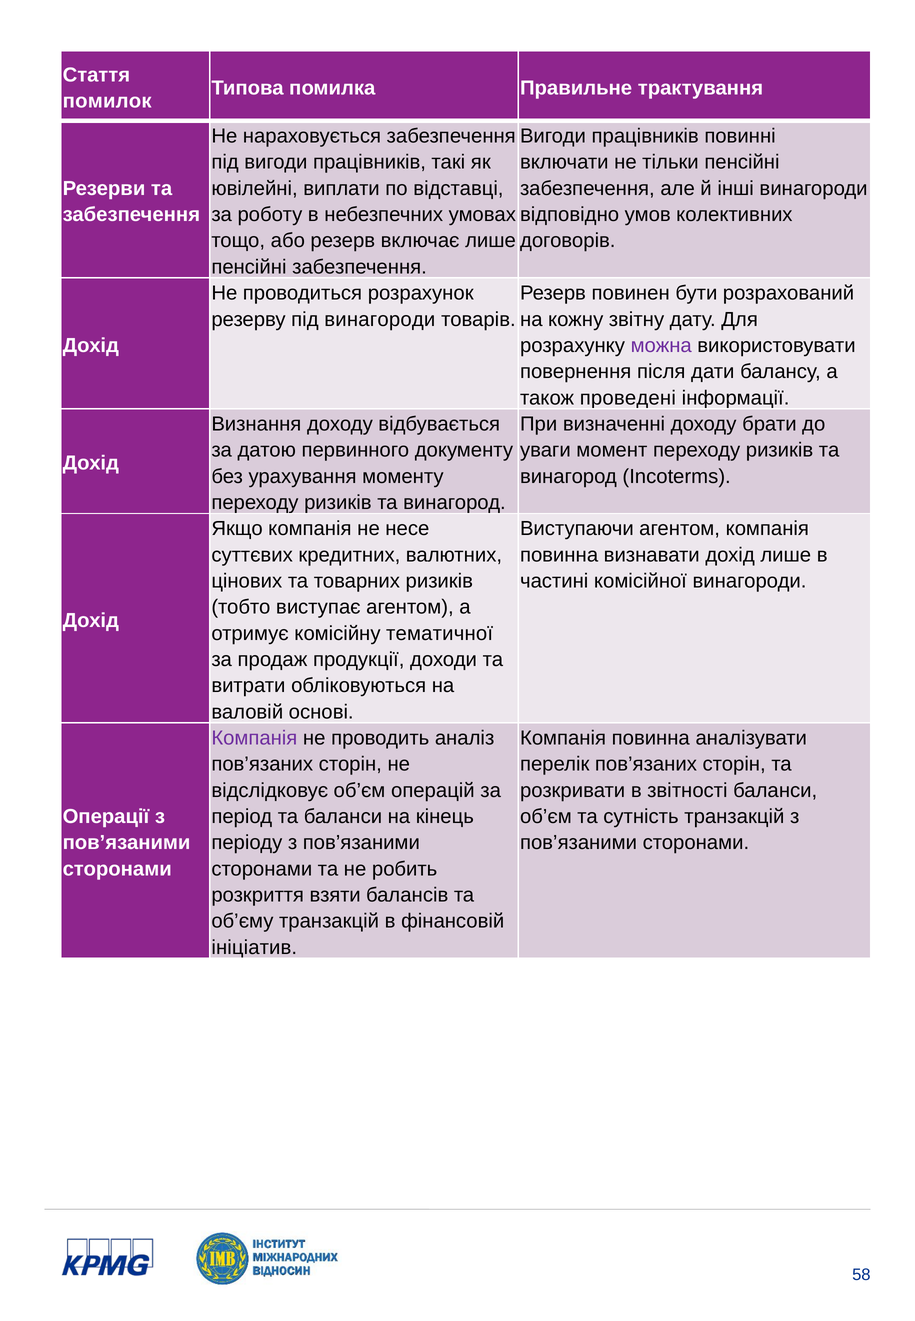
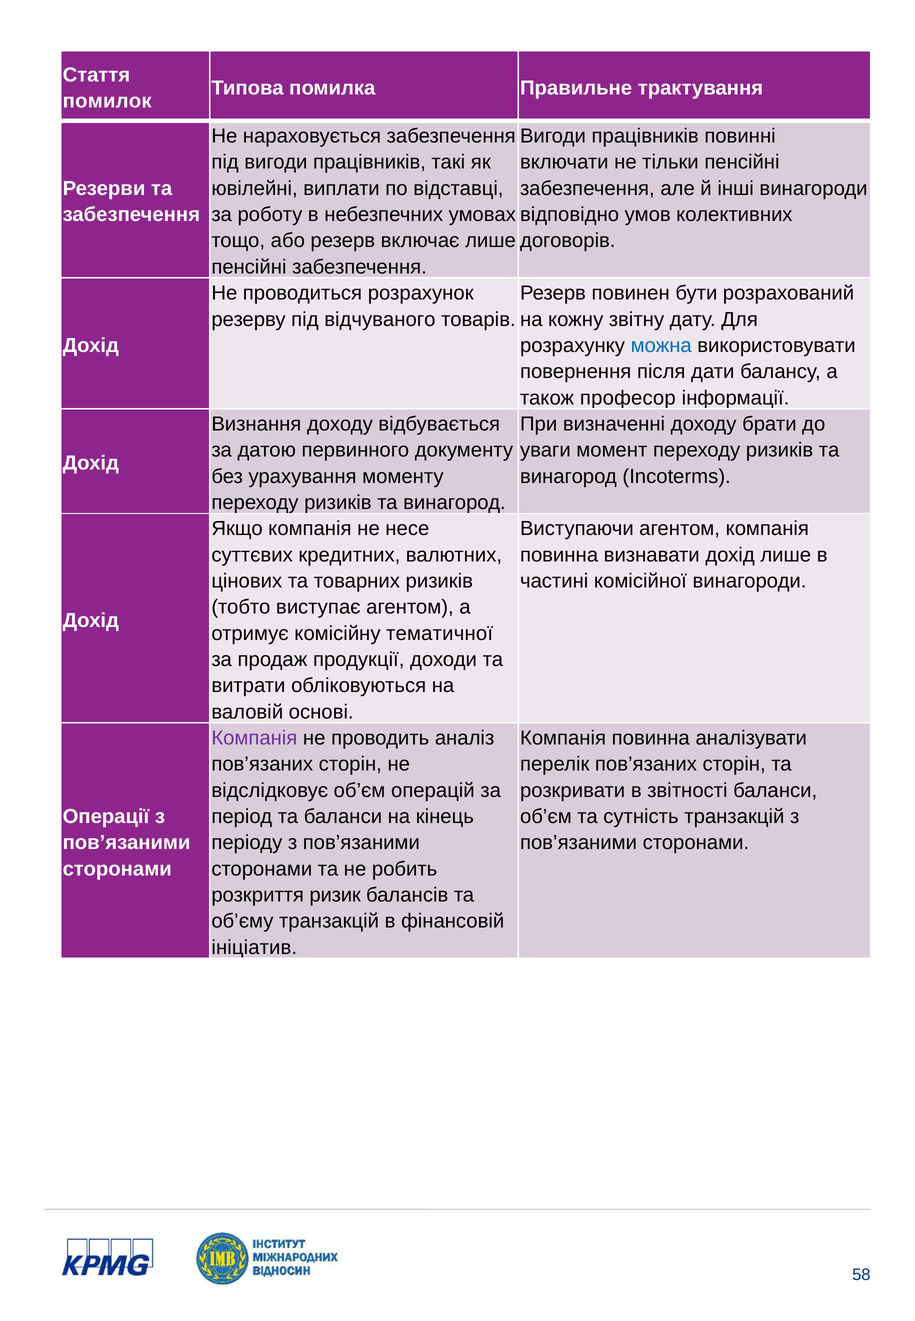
під винагороди: винагороди -> відчуваного (380, 319)
можна colour: purple -> blue (661, 346)
проведені: проведені -> професор (628, 398)
взяти: взяти -> ризик (335, 896)
